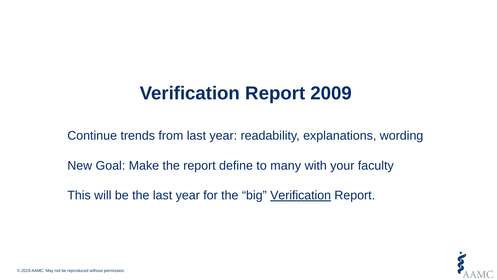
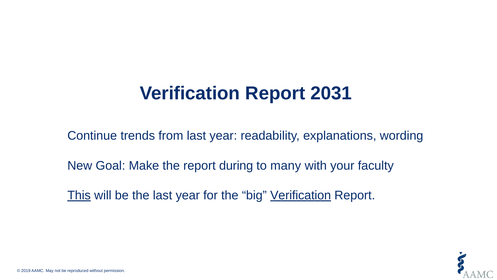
2009: 2009 -> 2031 (331, 93)
define: define -> during (236, 165)
This underline: none -> present (79, 195)
